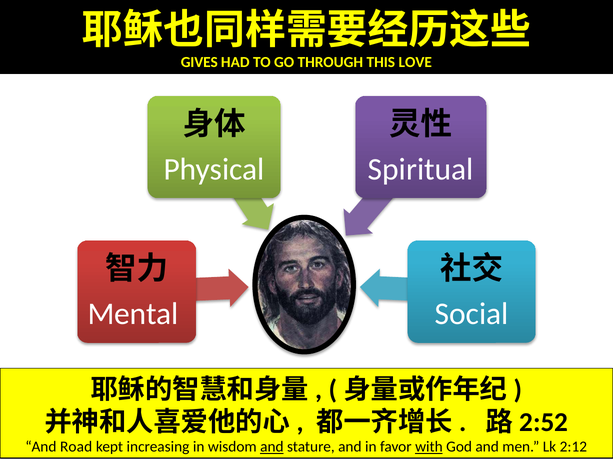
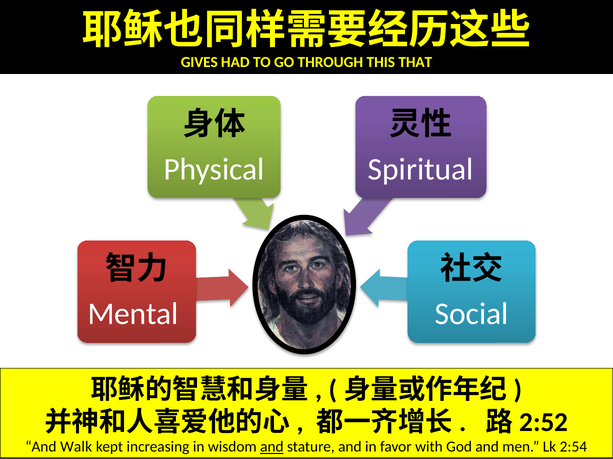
LOVE: LOVE -> THAT (415, 62)
Road: Road -> Walk (76, 448)
with underline: present -> none (429, 448)
2:12: 2:12 -> 2:54 (573, 448)
